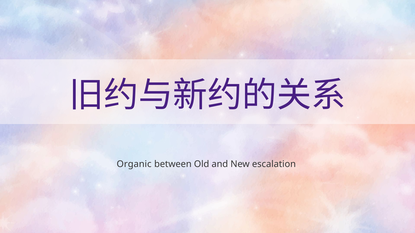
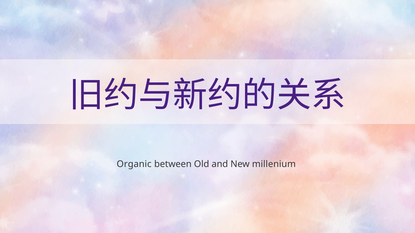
escalation: escalation -> millenium (274, 164)
